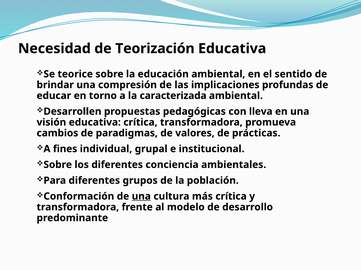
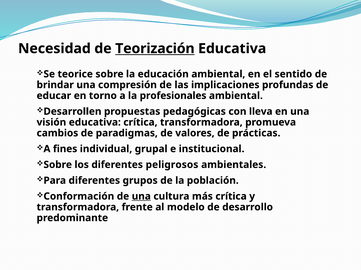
Teorización underline: none -> present (155, 49)
caracterizada: caracterizada -> profesionales (173, 96)
conciencia: conciencia -> peligrosos (172, 165)
